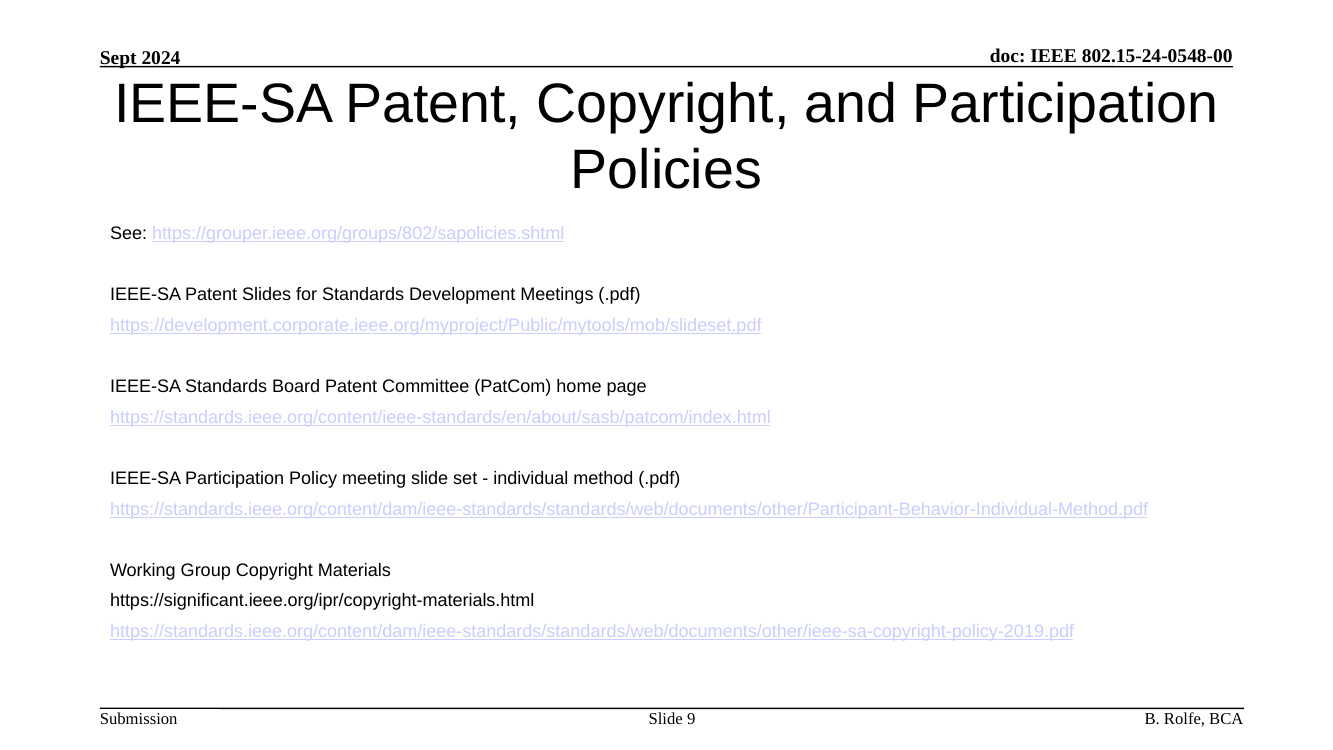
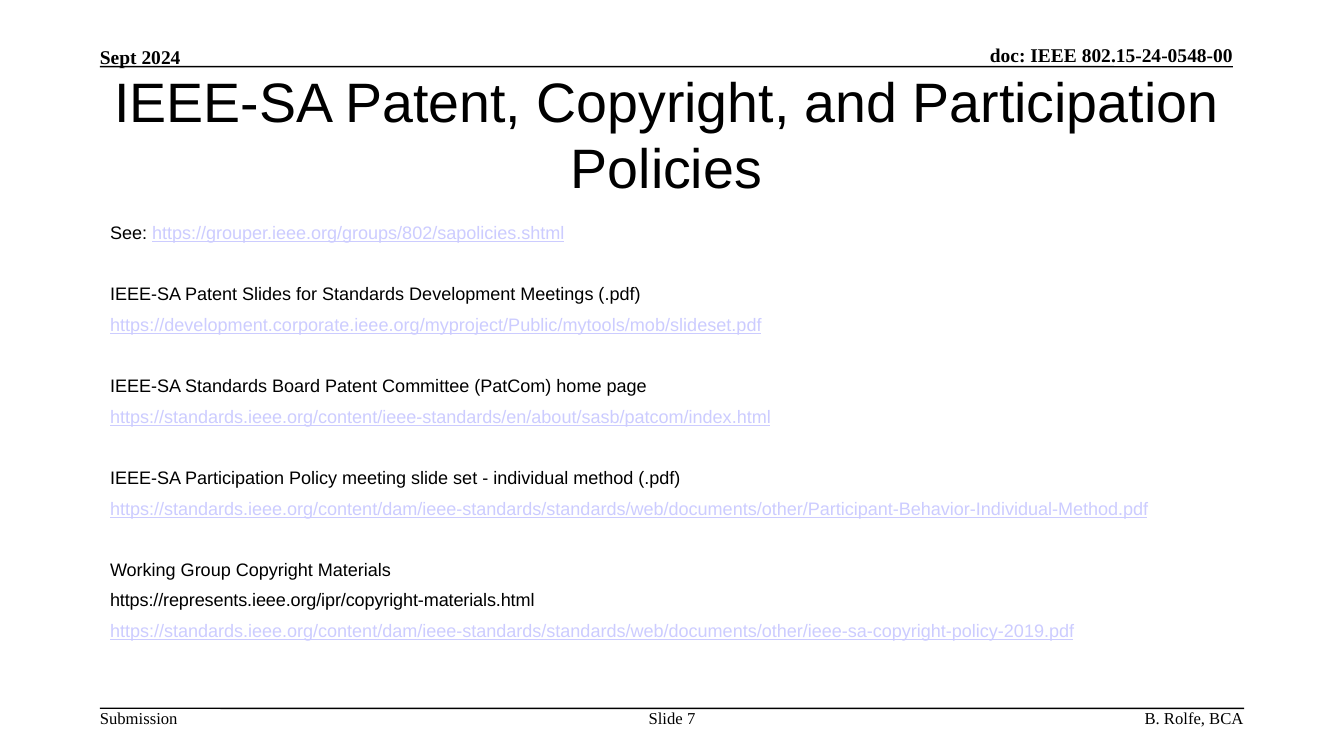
https://significant.ieee.org/ipr/copyright-materials.html: https://significant.ieee.org/ipr/copyright-materials.html -> https://represents.ieee.org/ipr/copyright-materials.html (322, 601)
9: 9 -> 7 (691, 719)
